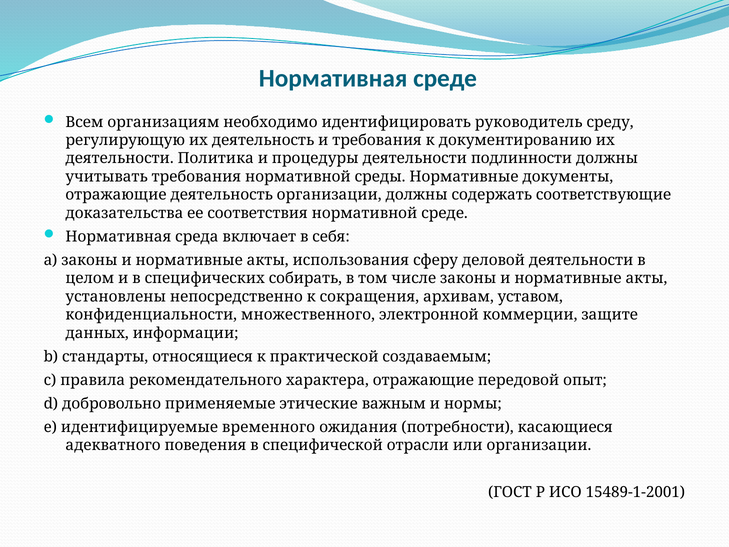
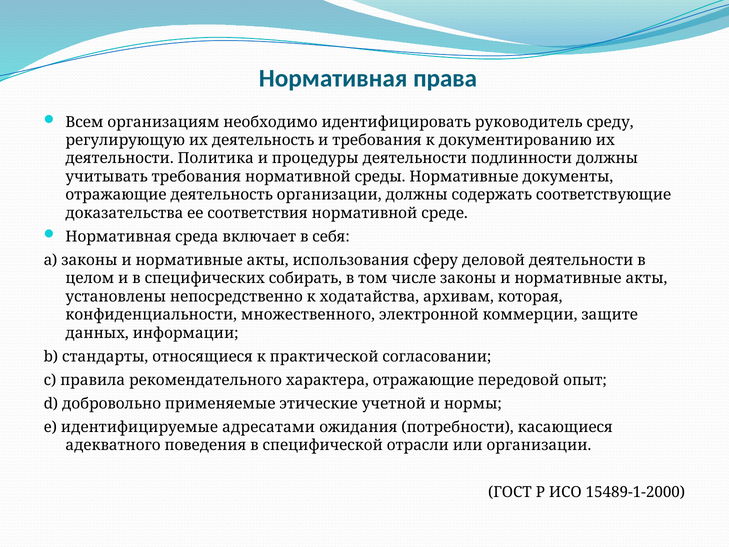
Нормативная среде: среде -> права (445, 78)
сокращения: сокращения -> ходатайства (369, 296)
уставом: уставом -> которая (530, 296)
создаваемым: создаваемым -> согласовании (437, 356)
важным: важным -> учетной (394, 403)
временного: временного -> адресатами (269, 427)
15489-1-2001: 15489-1-2001 -> 15489-1-2000 (635, 492)
